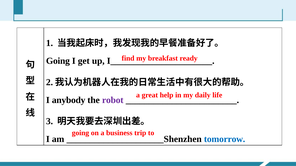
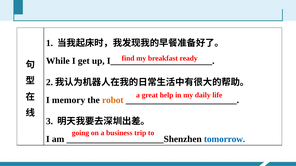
Going: Going -> While (58, 61)
anybody: anybody -> memory (69, 100)
robot colour: purple -> orange (113, 100)
